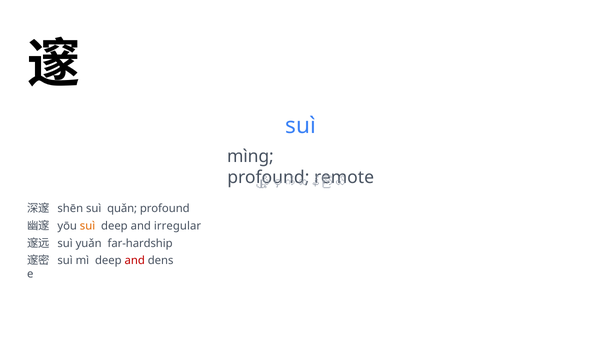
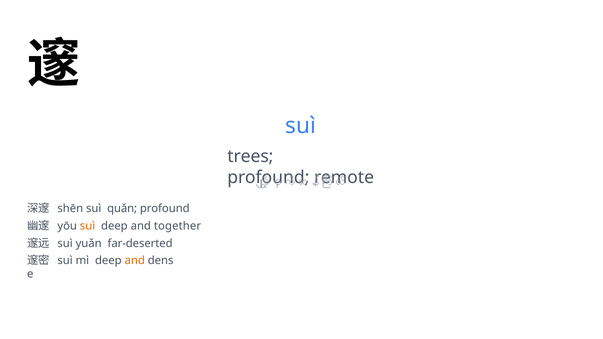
mìng: mìng -> trees (250, 156)
irregular: irregular -> together (178, 226)
far-hardship: far-hardship -> far-deserted (140, 243)
and colour: red -> orange (135, 261)
